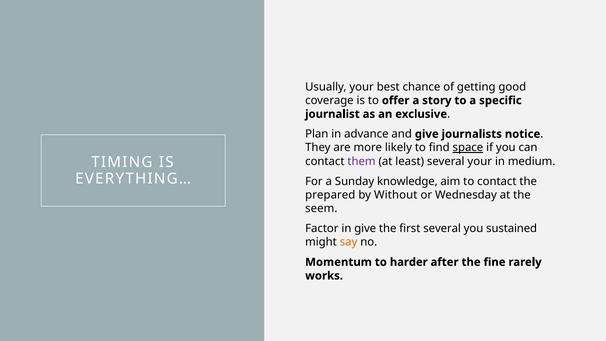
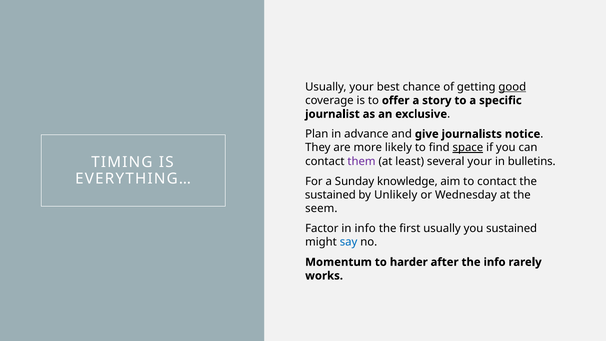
good underline: none -> present (512, 87)
medium: medium -> bulletins (532, 161)
prepared: prepared -> sustained (330, 195)
Without: Without -> Unlikely (396, 195)
in give: give -> info (365, 228)
first several: several -> usually (442, 228)
say colour: orange -> blue (349, 242)
the fine: fine -> info (495, 262)
